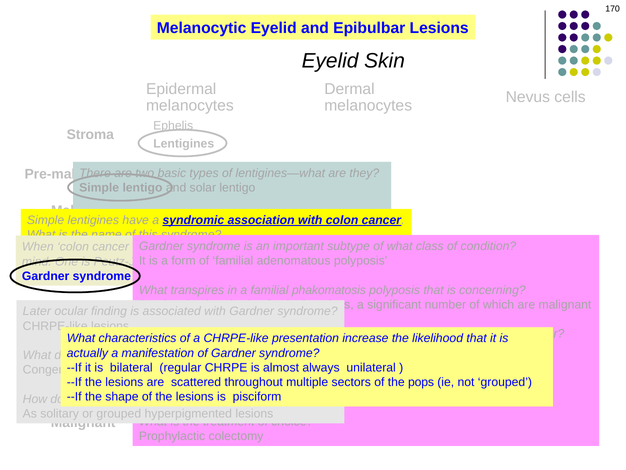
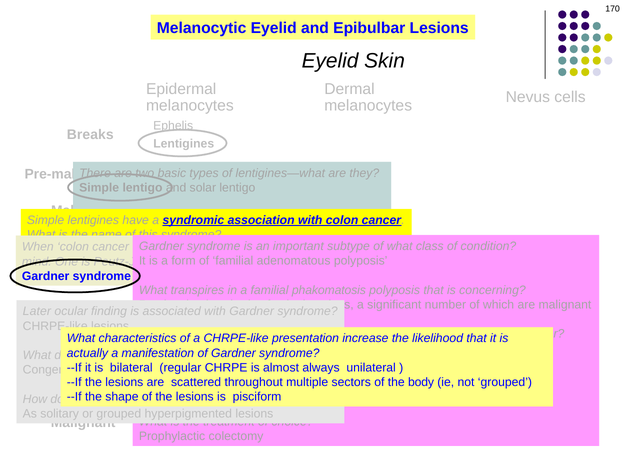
Stroma: Stroma -> Breaks (90, 135)
pops: pops -> body (421, 382)
